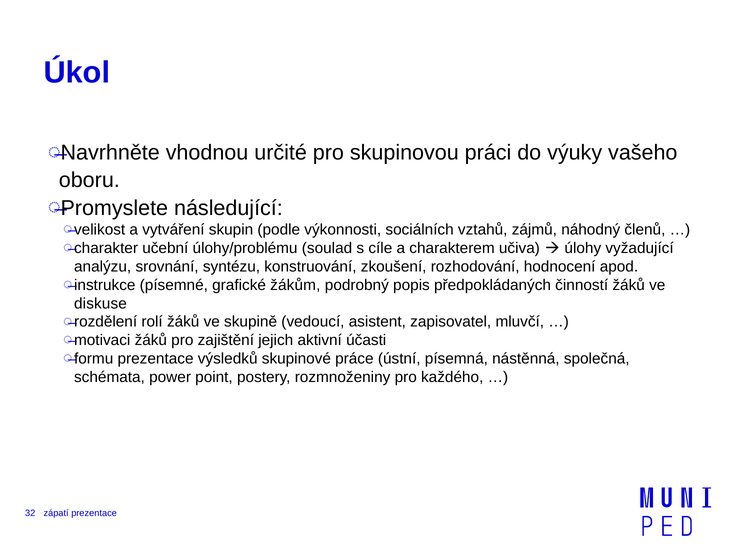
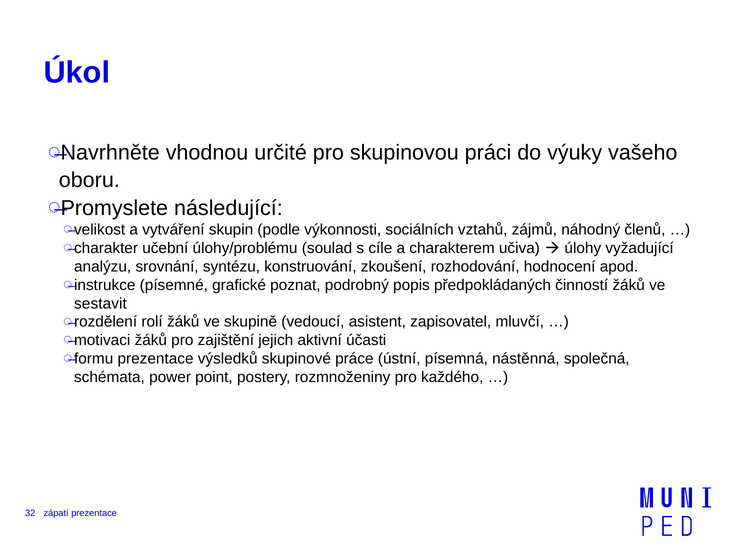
žákům: žákům -> poznat (295, 285)
diskuse: diskuse -> sestavit (100, 304)
